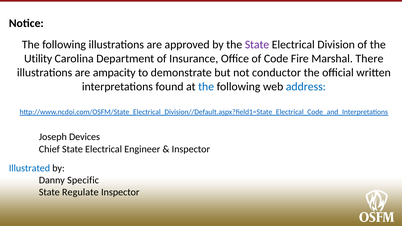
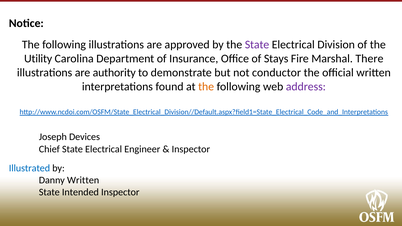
Code: Code -> Stays (276, 59)
ampacity: ampacity -> authority (114, 73)
the colour: blue -> orange (206, 87)
address colour: blue -> purple (306, 87)
Danny Specific: Specific -> Written (83, 180)
Regulate: Regulate -> Intended (80, 192)
